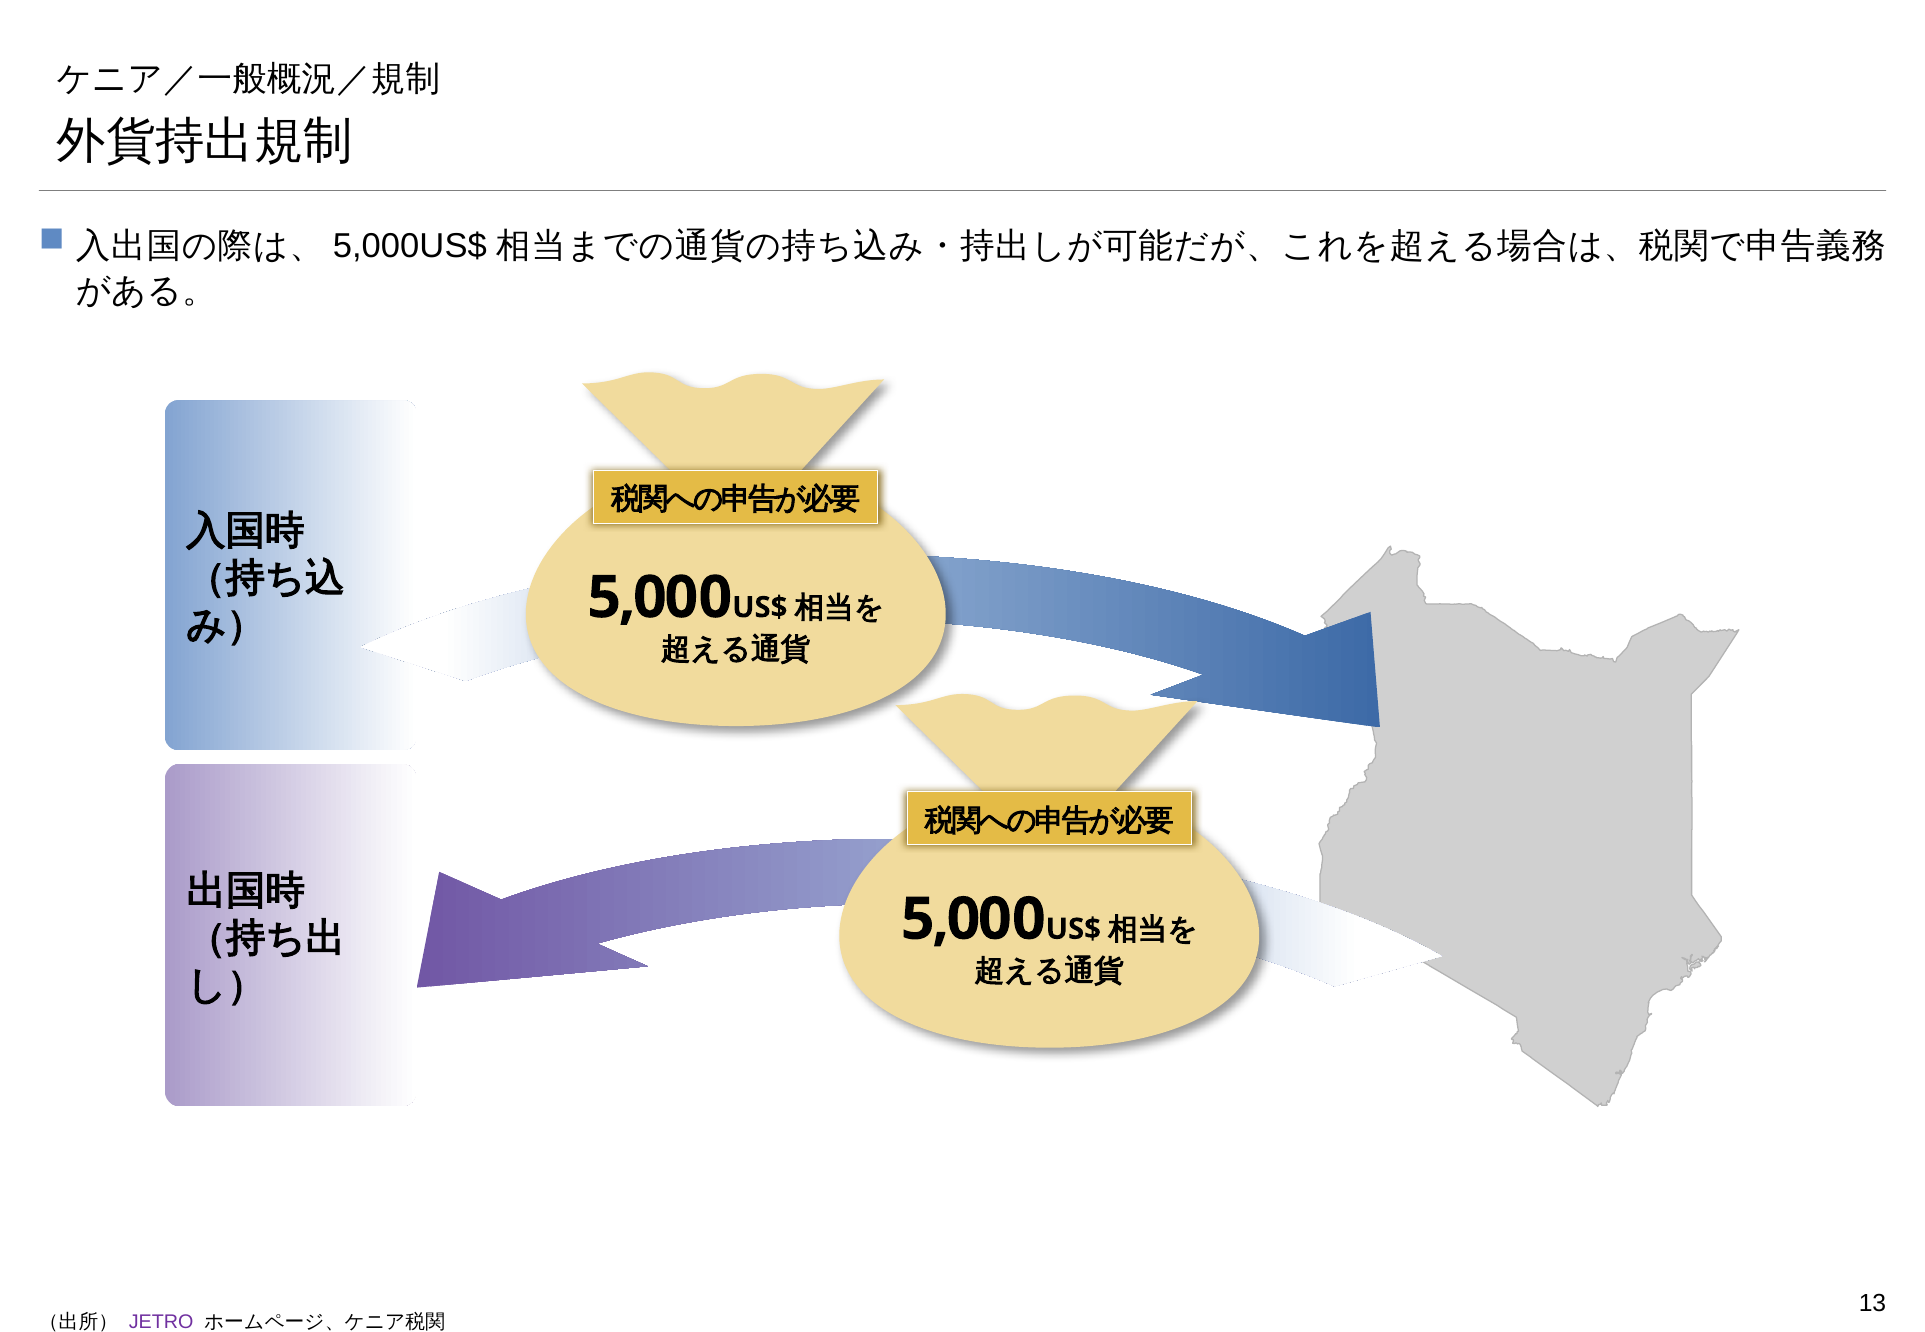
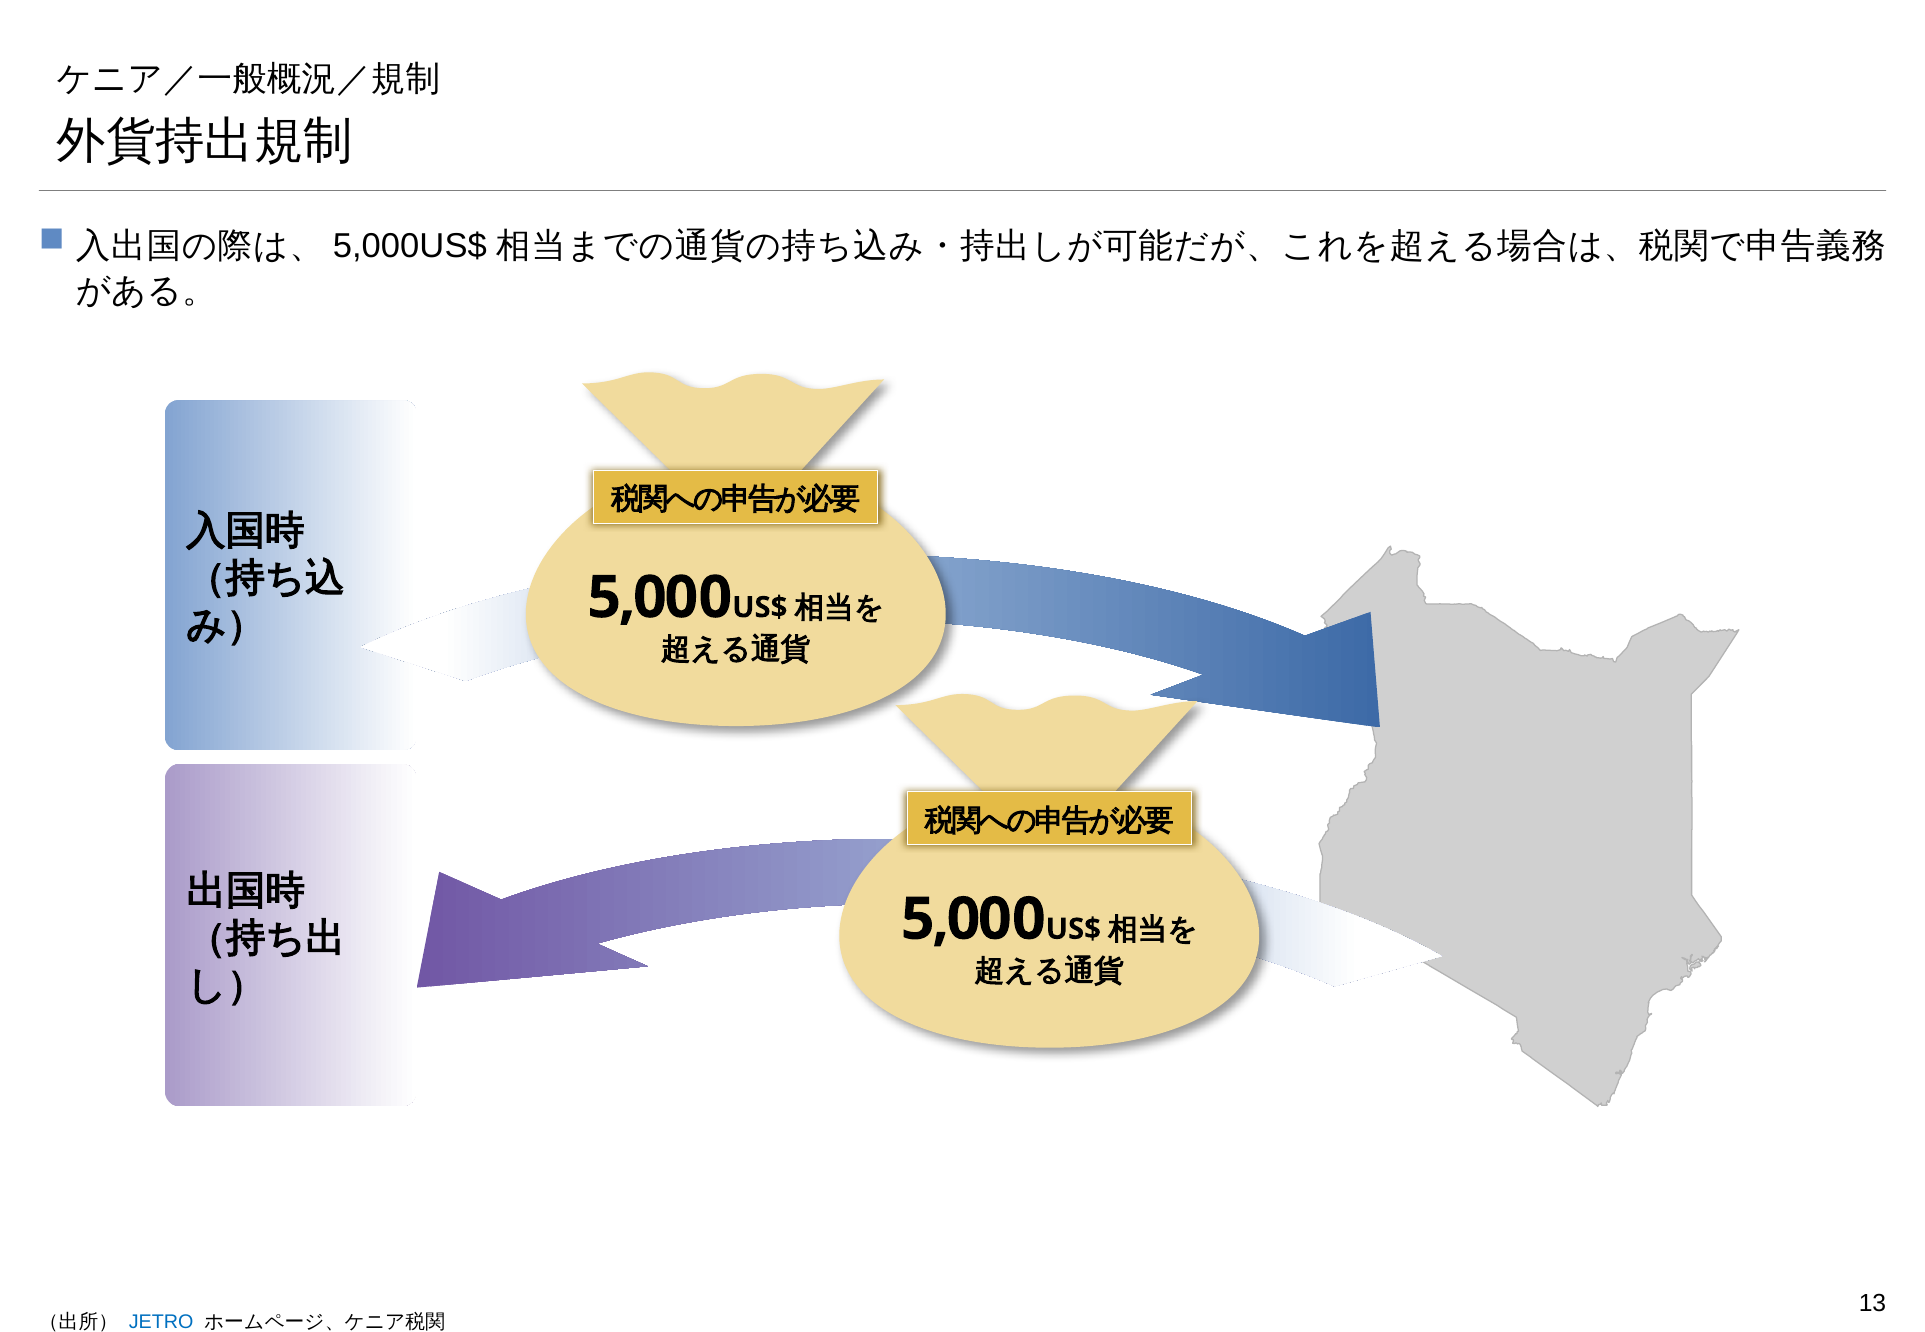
JETRO colour: purple -> blue (161, 1323)
